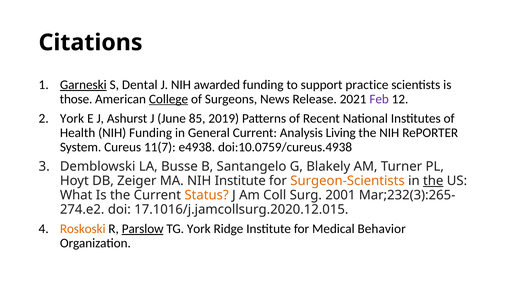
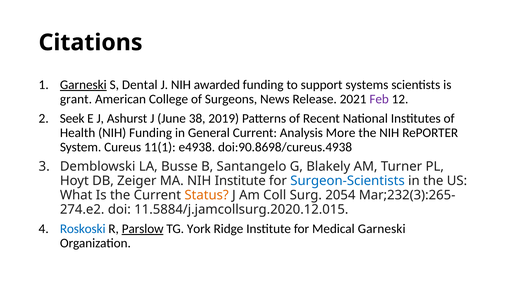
practice: practice -> systems (367, 85)
those: those -> grant (76, 99)
College underline: present -> none (169, 99)
York: York -> Seek (72, 118)
85: 85 -> 38 (197, 118)
Living: Living -> More (341, 133)
11(7: 11(7 -> 11(1 (160, 147)
doi:10.0759/cureus.4938: doi:10.0759/cureus.4938 -> doi:90.8698/cureus.4938 (285, 147)
Surgeon-Scientists colour: orange -> blue (348, 181)
the underline: present -> none (433, 181)
2001: 2001 -> 2054 (340, 195)
17.1016/j.jamcollsurg.2020.12.015: 17.1016/j.jamcollsurg.2020.12.015 -> 11.5884/j.jamcollsurg.2020.12.015 (241, 209)
Roskoski colour: orange -> blue (83, 229)
Medical Behavior: Behavior -> Garneski (382, 229)
